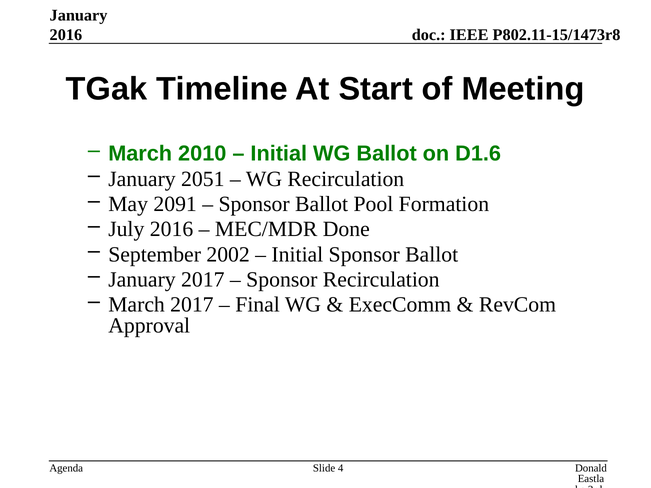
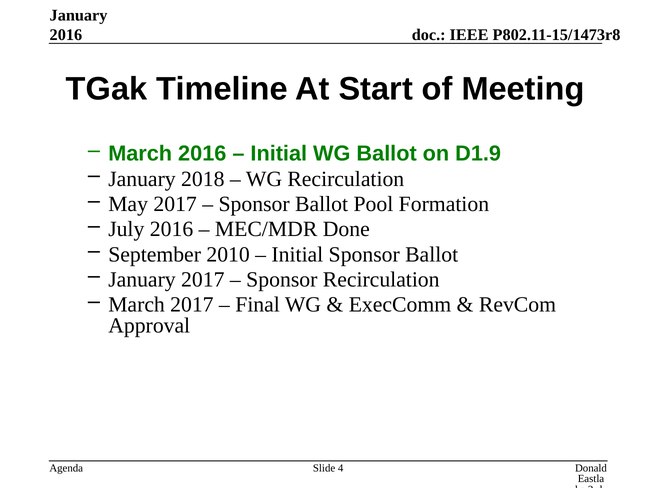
March 2010: 2010 -> 2016 (202, 154)
D1.6: D1.6 -> D1.9 (478, 154)
2051: 2051 -> 2018 (203, 179)
May 2091: 2091 -> 2017 (175, 204)
2002: 2002 -> 2010 (228, 254)
